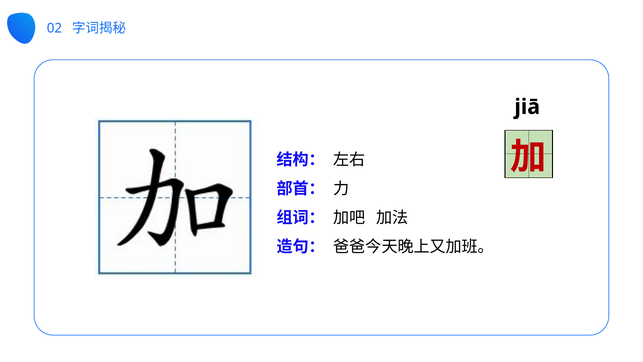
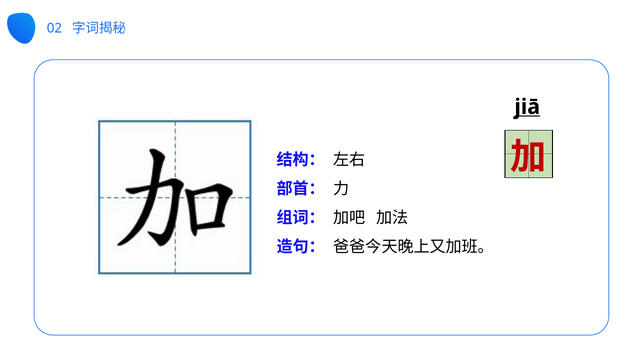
jiā underline: none -> present (527, 107)
